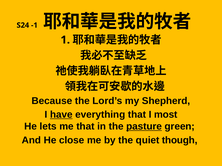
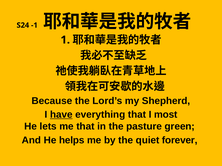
pasture underline: present -> none (144, 127)
close: close -> helps (72, 141)
though: though -> forever (180, 141)
